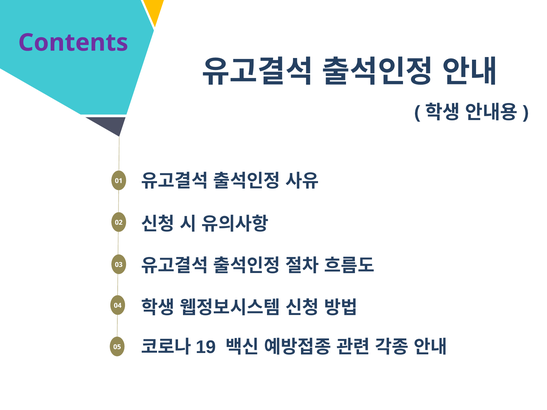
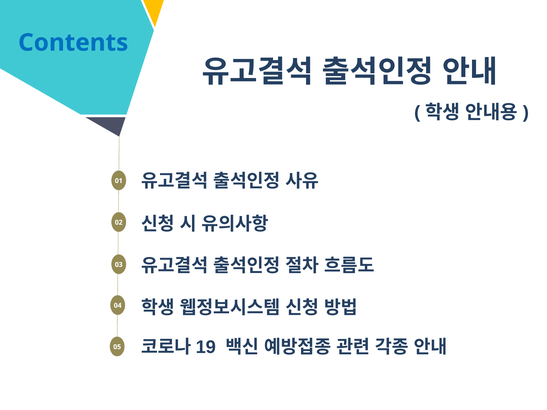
Contents colour: purple -> blue (73, 43)
